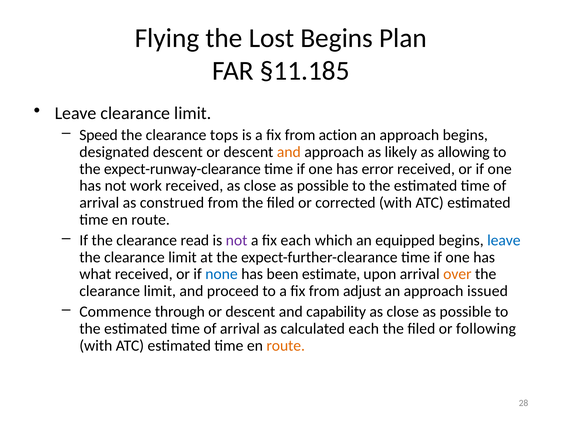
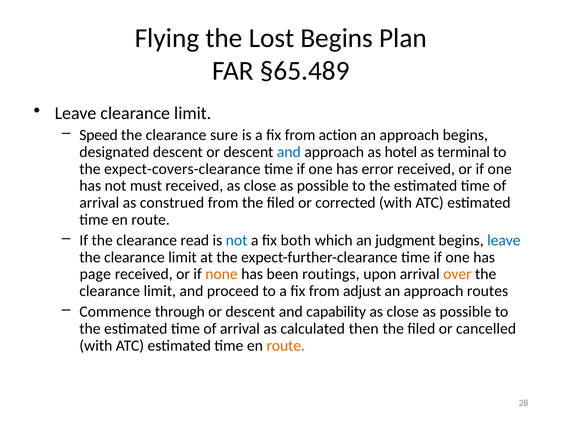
§11.185: §11.185 -> §65.489 (305, 71)
tops: tops -> sure (224, 135)
and colour: orange -> blue (289, 152)
likely: likely -> hotel (401, 152)
allowing: allowing -> terminal (464, 152)
expect-runway-clearance: expect-runway-clearance -> expect-covers-clearance (182, 169)
work: work -> must (146, 186)
not colour: purple -> blue (237, 240)
fix each: each -> both (296, 240)
equipped: equipped -> judgment (405, 240)
what: what -> page (95, 274)
none colour: blue -> orange (221, 274)
estimate: estimate -> routings (331, 274)
issued: issued -> routes (488, 291)
calculated each: each -> then (364, 328)
following: following -> cancelled (486, 328)
